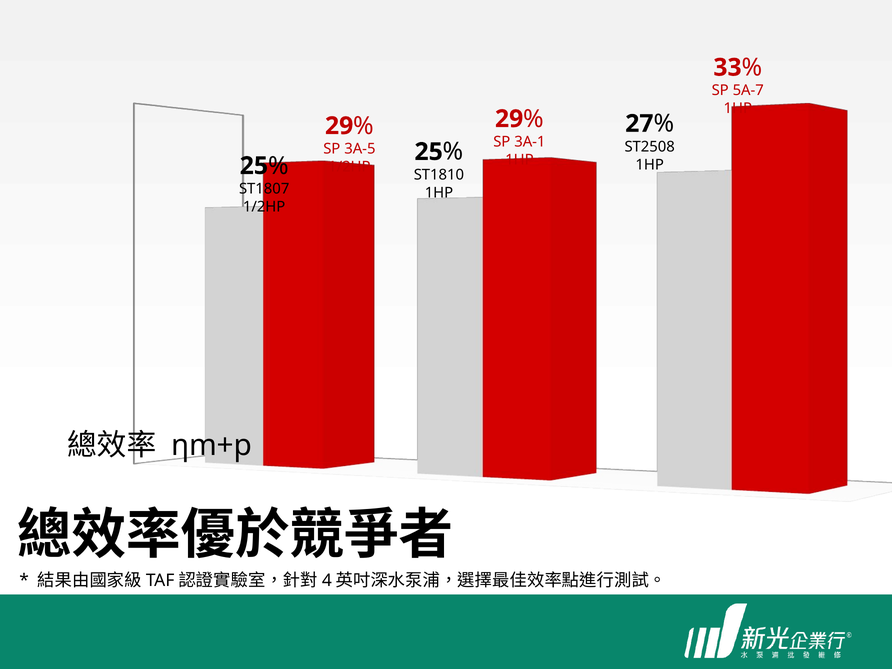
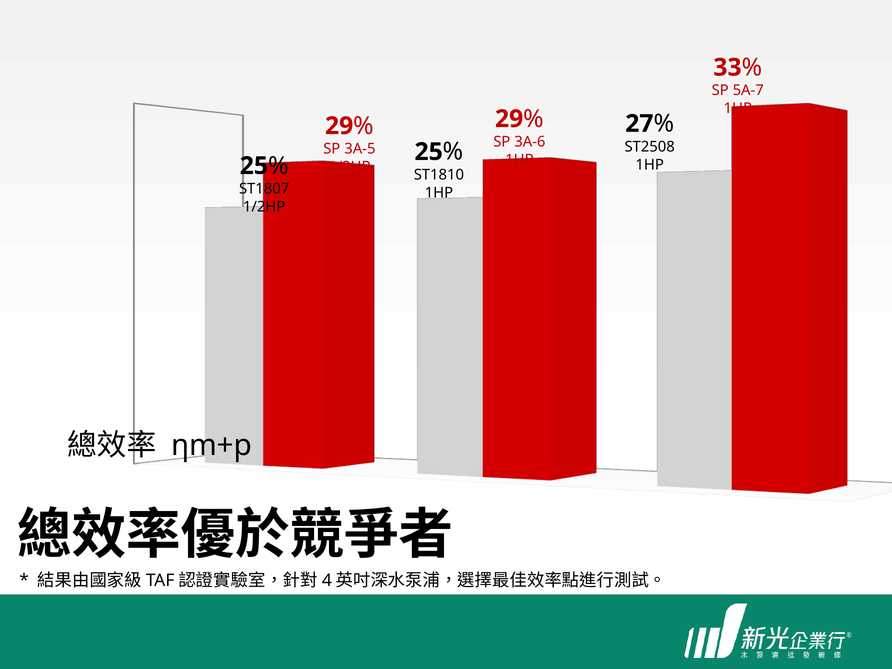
3A-1: 3A-1 -> 3A-6 (530, 142)
